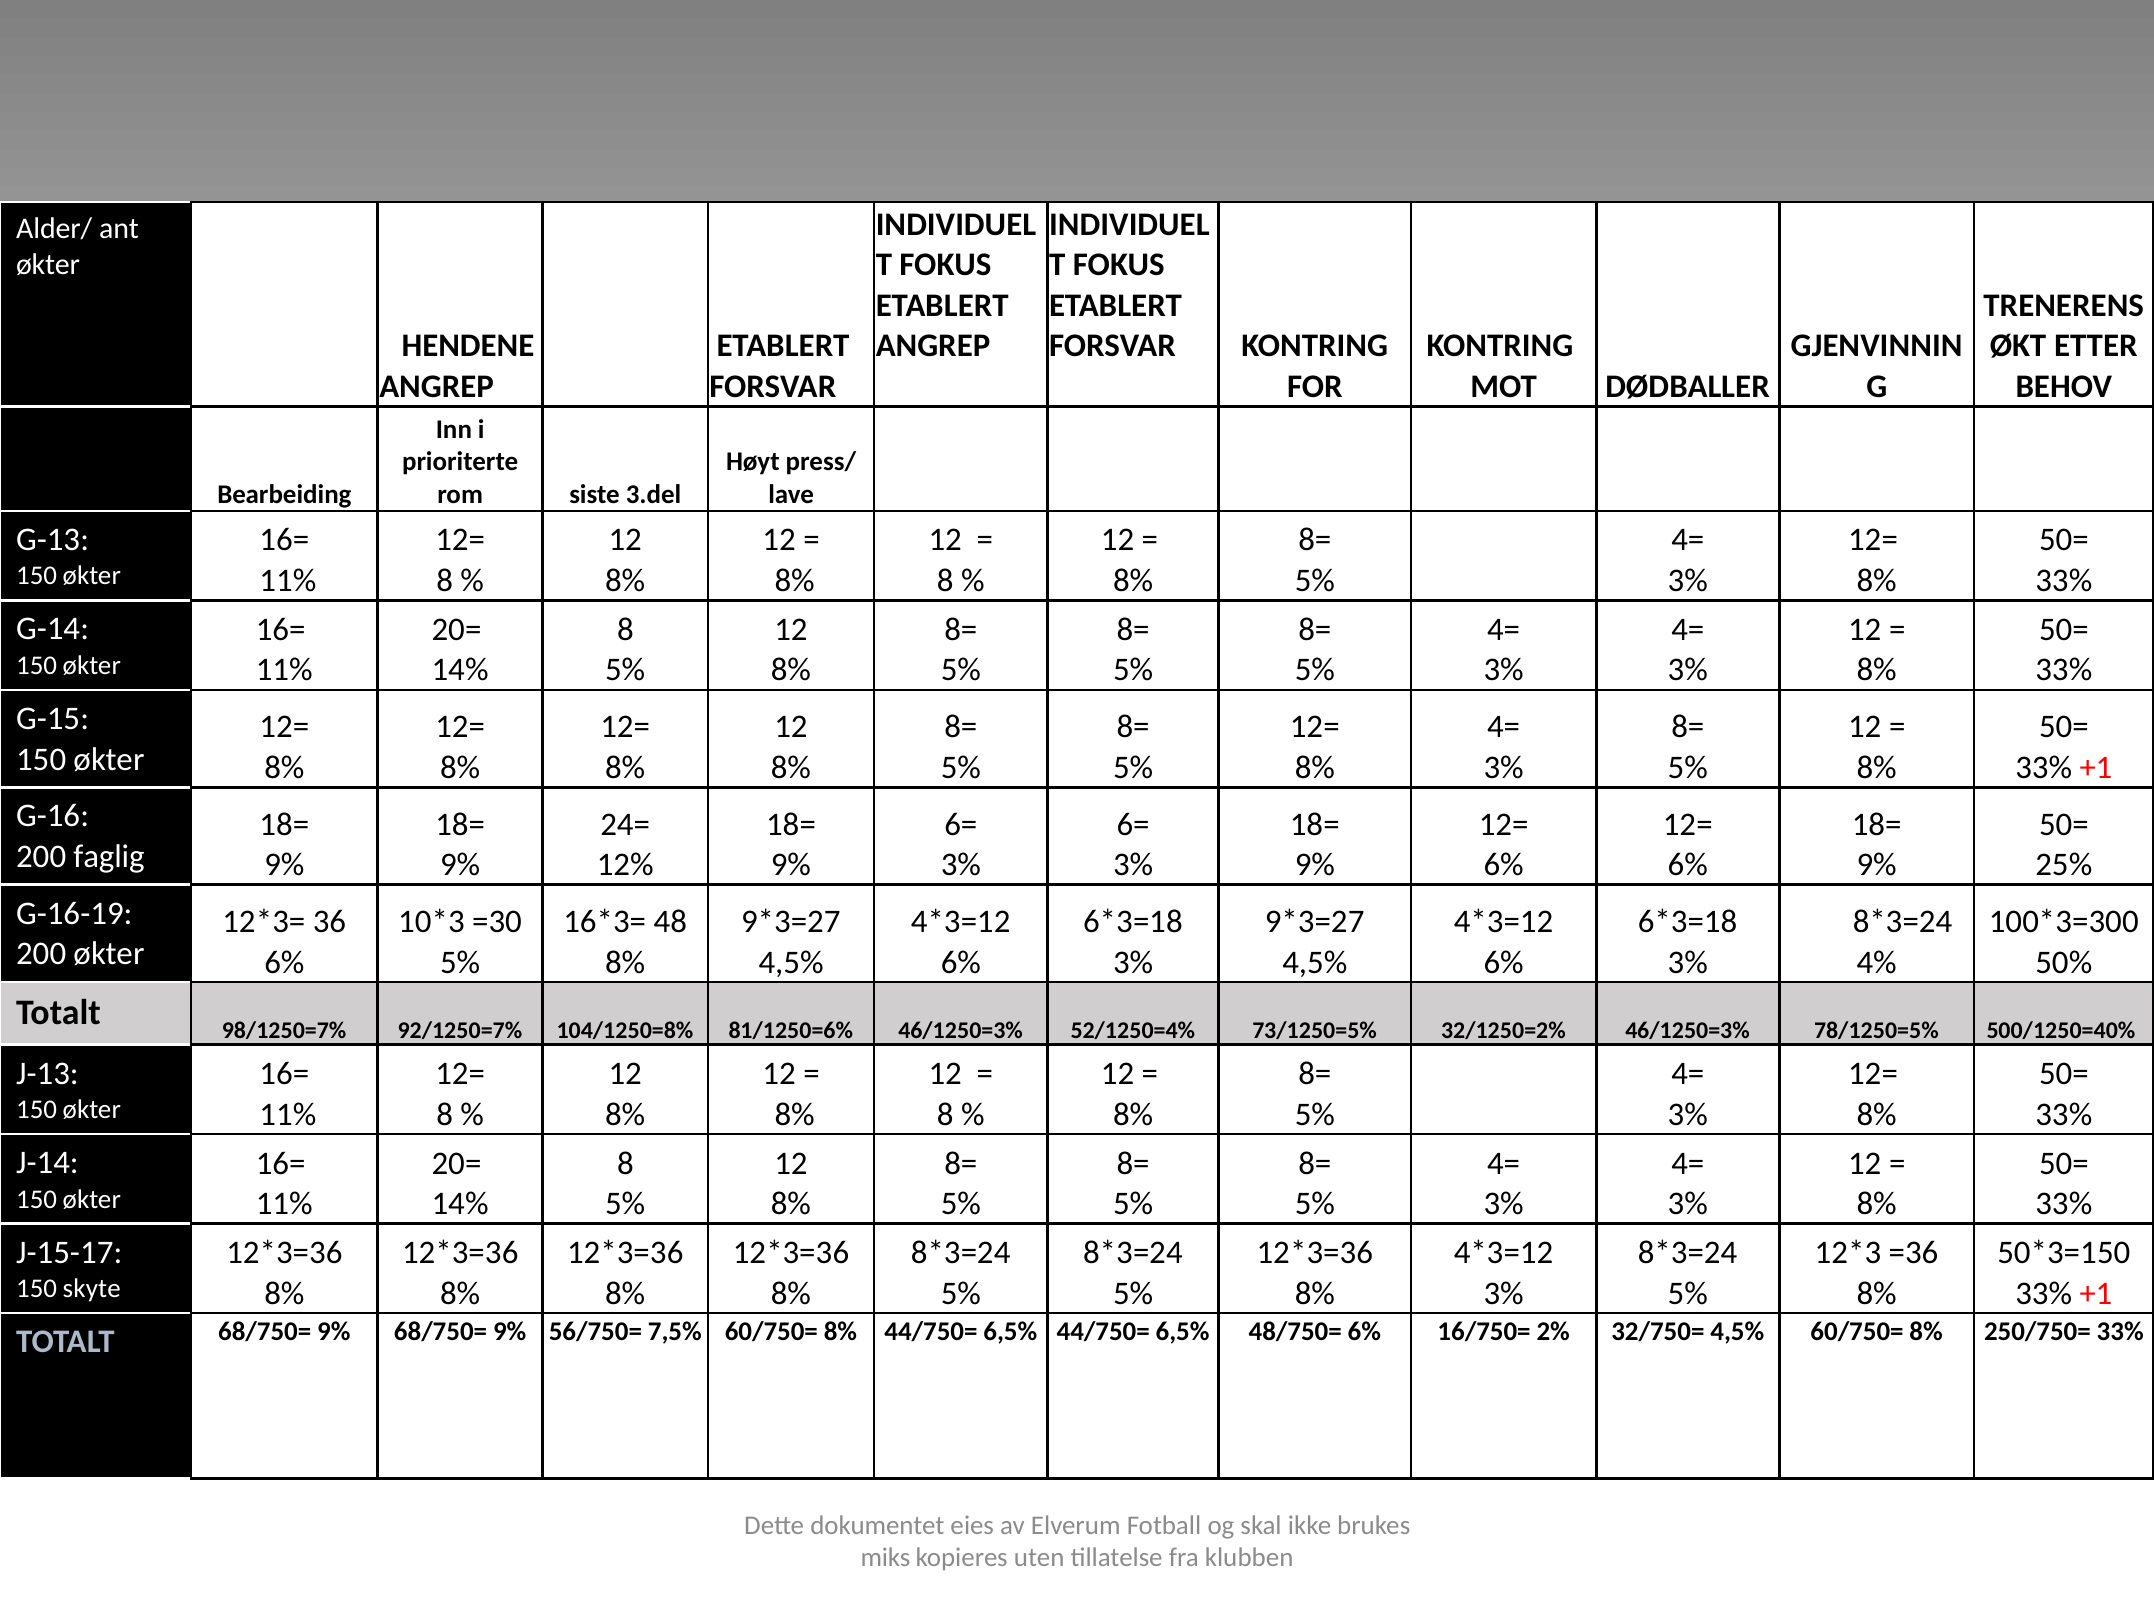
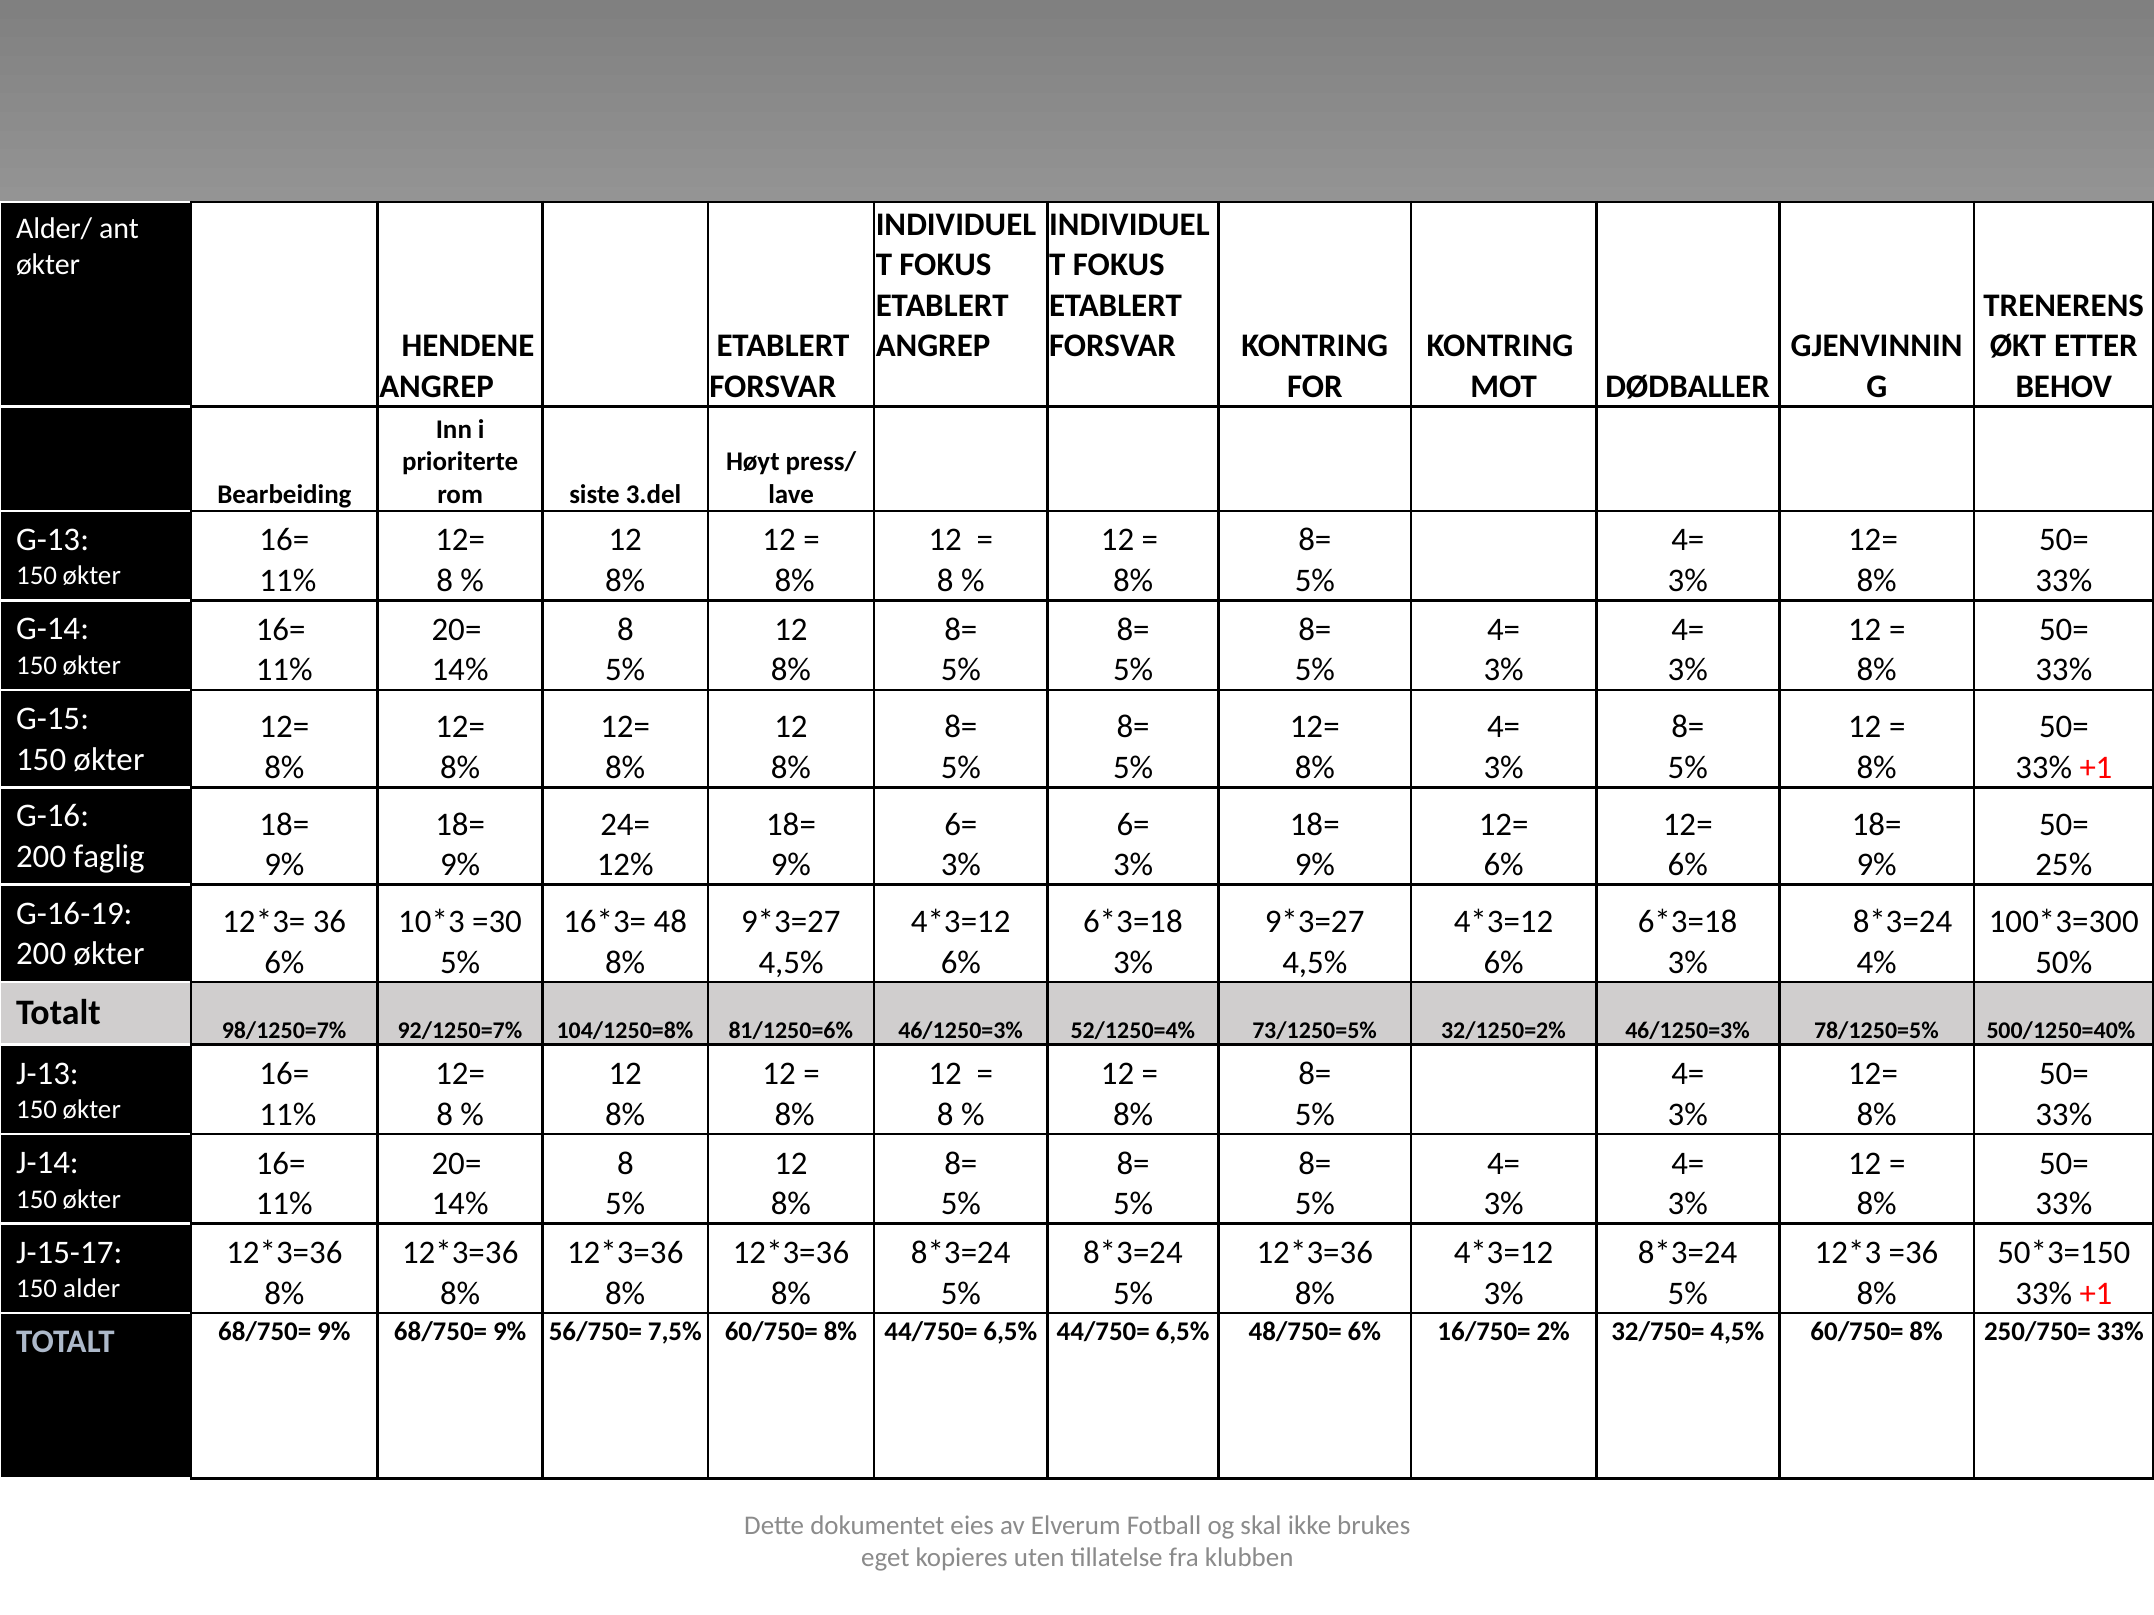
skyte: skyte -> alder (92, 1289)
miks: miks -> eget (885, 1558)
